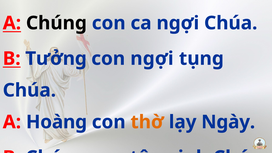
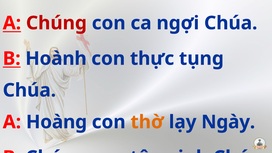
Chúng colour: black -> red (56, 23)
Tưởng: Tưởng -> Hoành (56, 59)
con ngợi: ngợi -> thực (152, 59)
